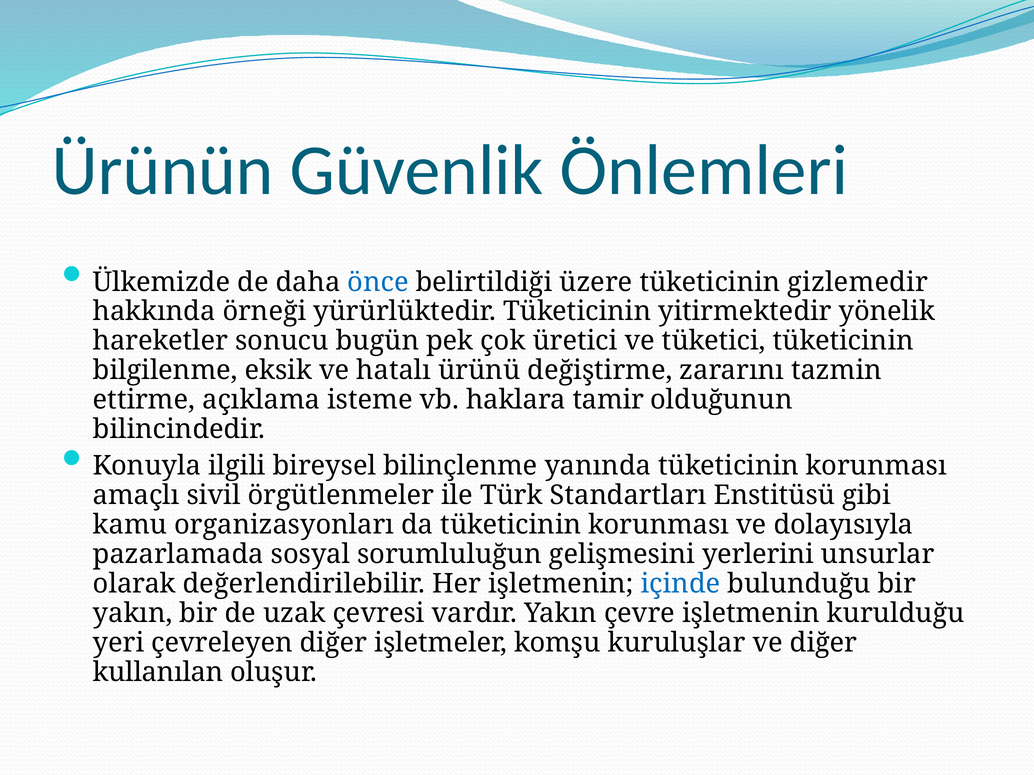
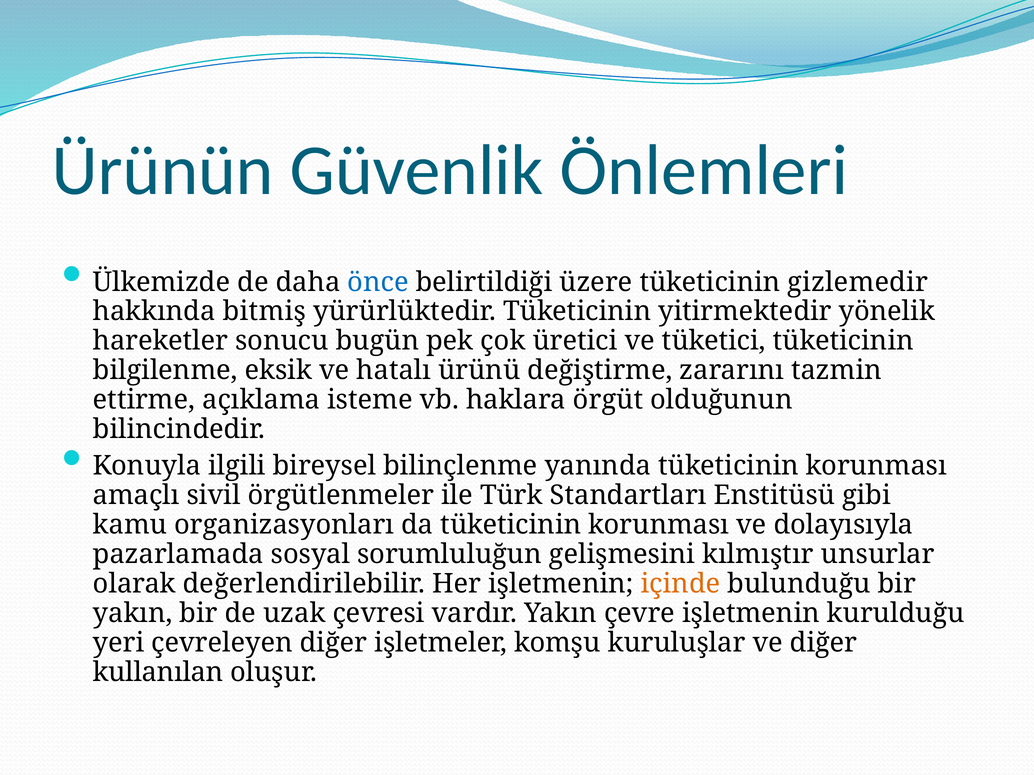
örneği: örneği -> bitmiş (264, 312)
tamir: tamir -> örgüt (608, 400)
yerlerini: yerlerini -> kılmıştır (758, 555)
içinde colour: blue -> orange (681, 584)
